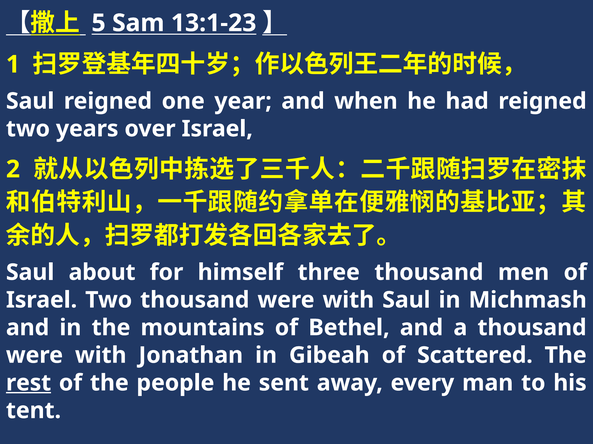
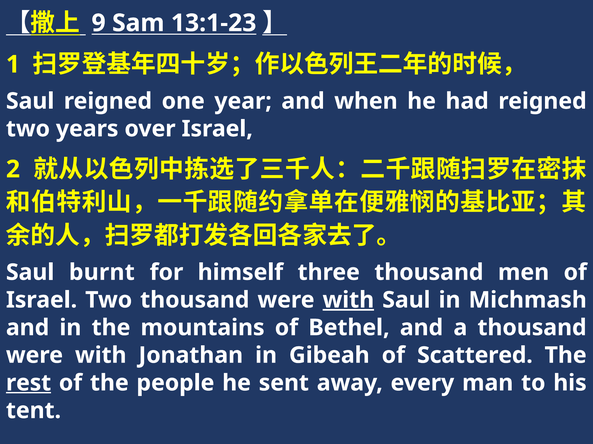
5: 5 -> 9 (99, 23)
about: about -> burnt (102, 273)
with underline: none -> present (348, 300)
